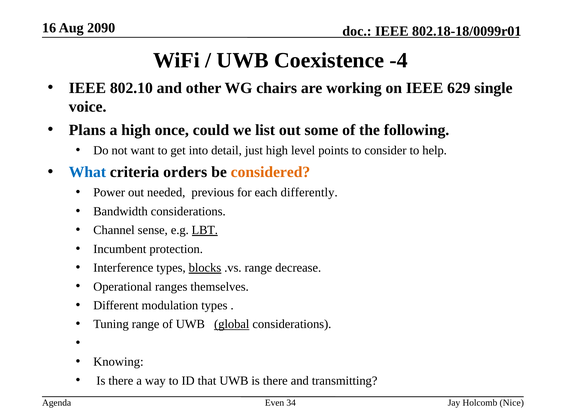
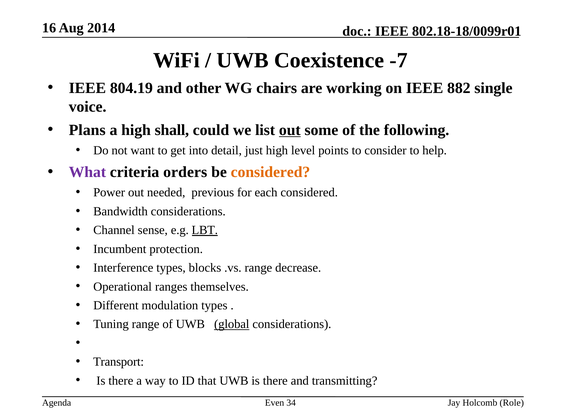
2090: 2090 -> 2014 (101, 28)
-4: -4 -> -7 (399, 60)
802.10: 802.10 -> 804.19 (131, 88)
629: 629 -> 882 (459, 88)
once: once -> shall (172, 130)
out underline: none -> present (290, 130)
What colour: blue -> purple (87, 172)
each differently: differently -> considered (309, 193)
blocks underline: present -> none (205, 268)
Knowing: Knowing -> Transport (119, 362)
Nice: Nice -> Role (512, 404)
